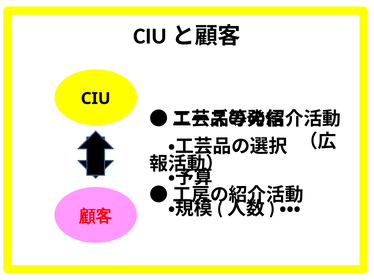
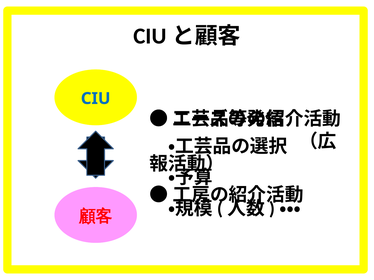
CIU colour: black -> blue (96, 99)
